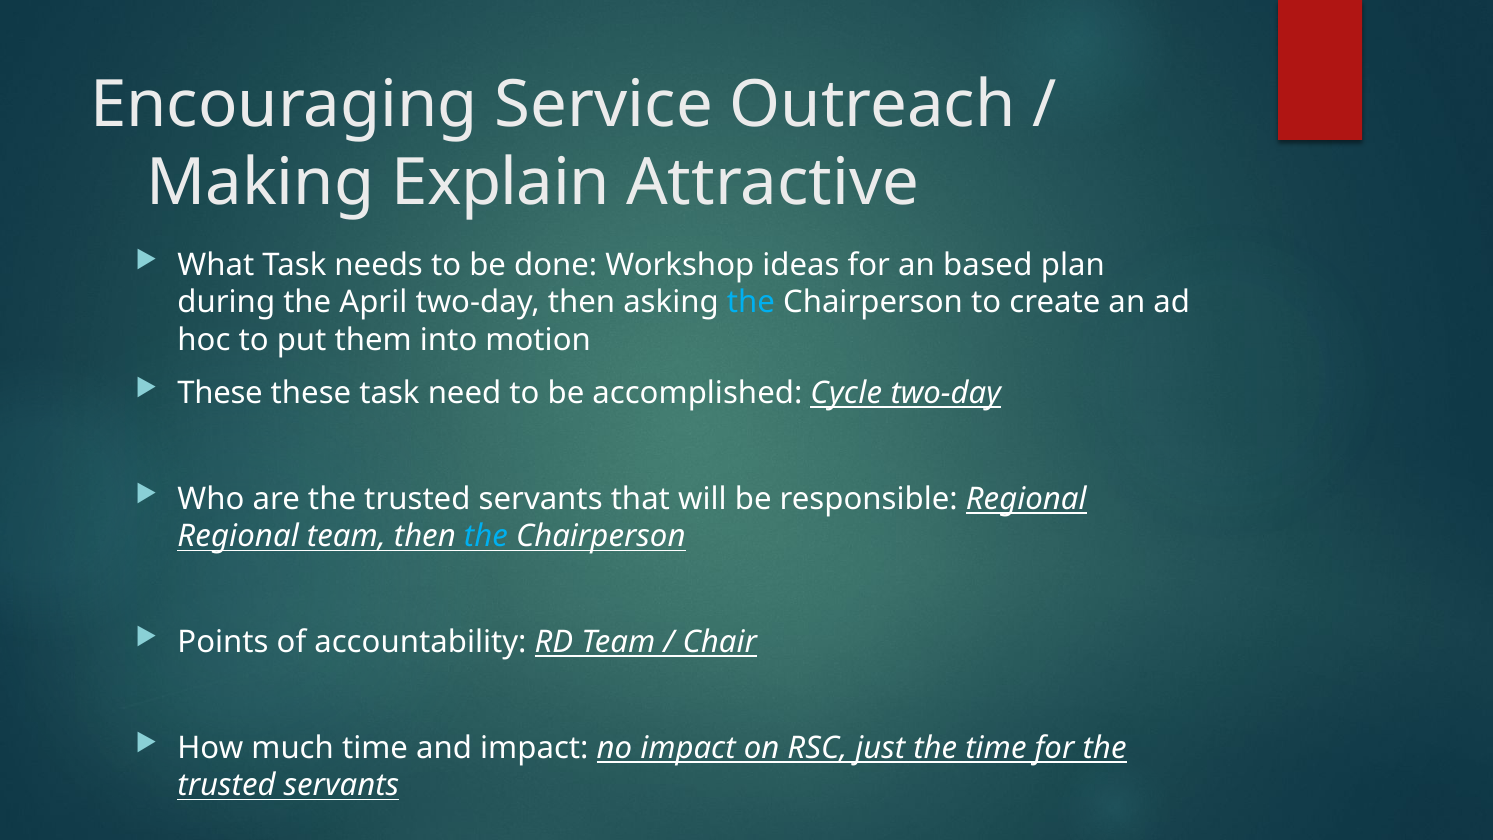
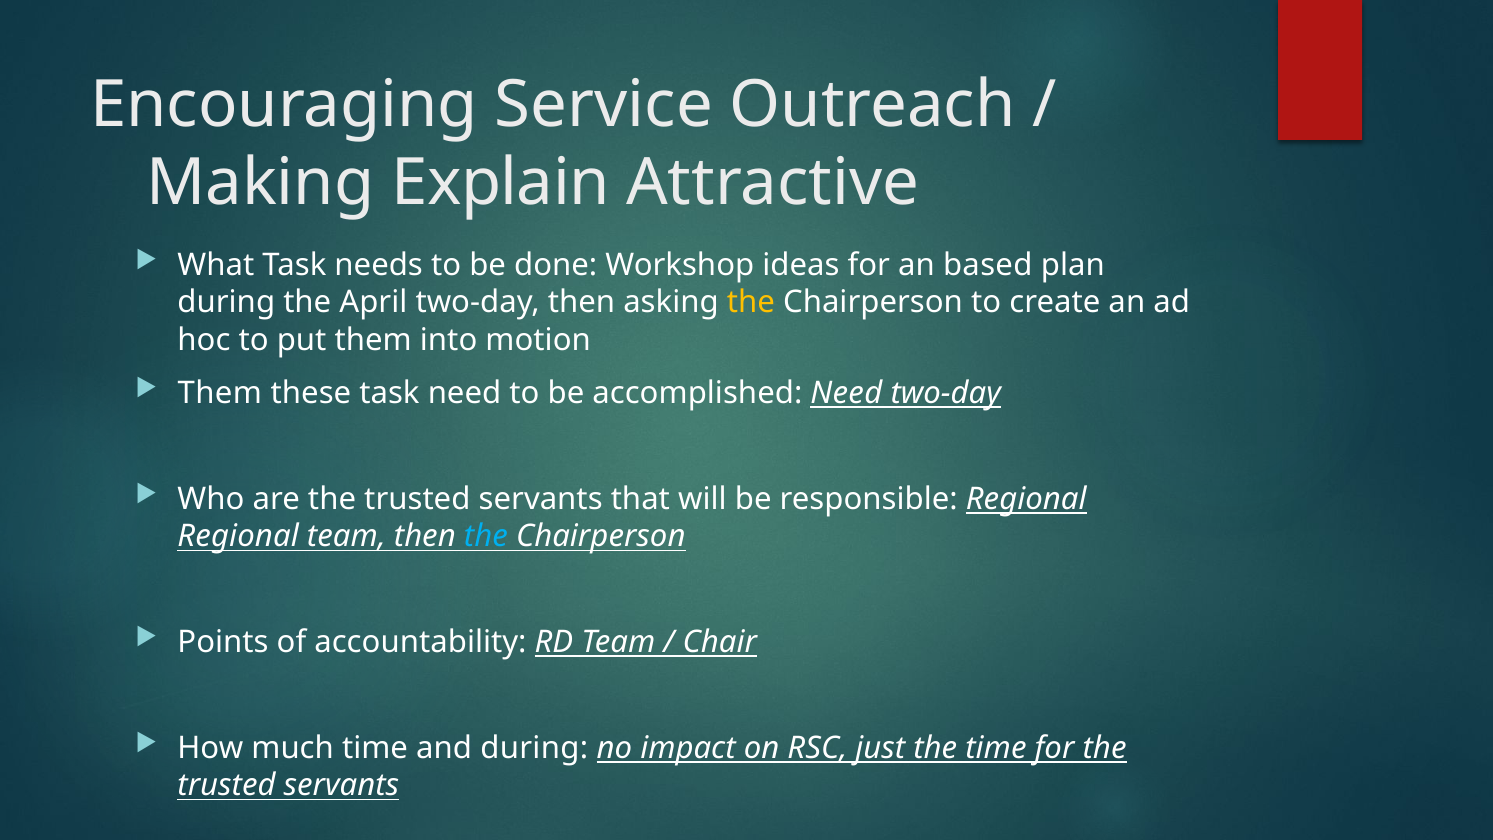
the colour: light blue -> yellow (751, 302)
These: These -> Them (220, 393)
accomplished Cycle: Cycle -> Need (846, 393)
and impact: impact -> during (534, 748)
